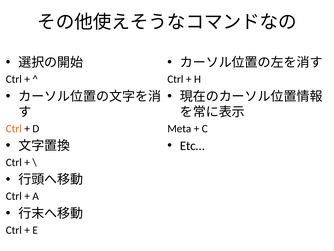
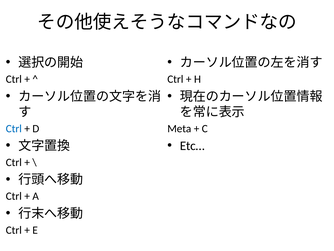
Ctrl colour: orange -> blue (14, 128)
